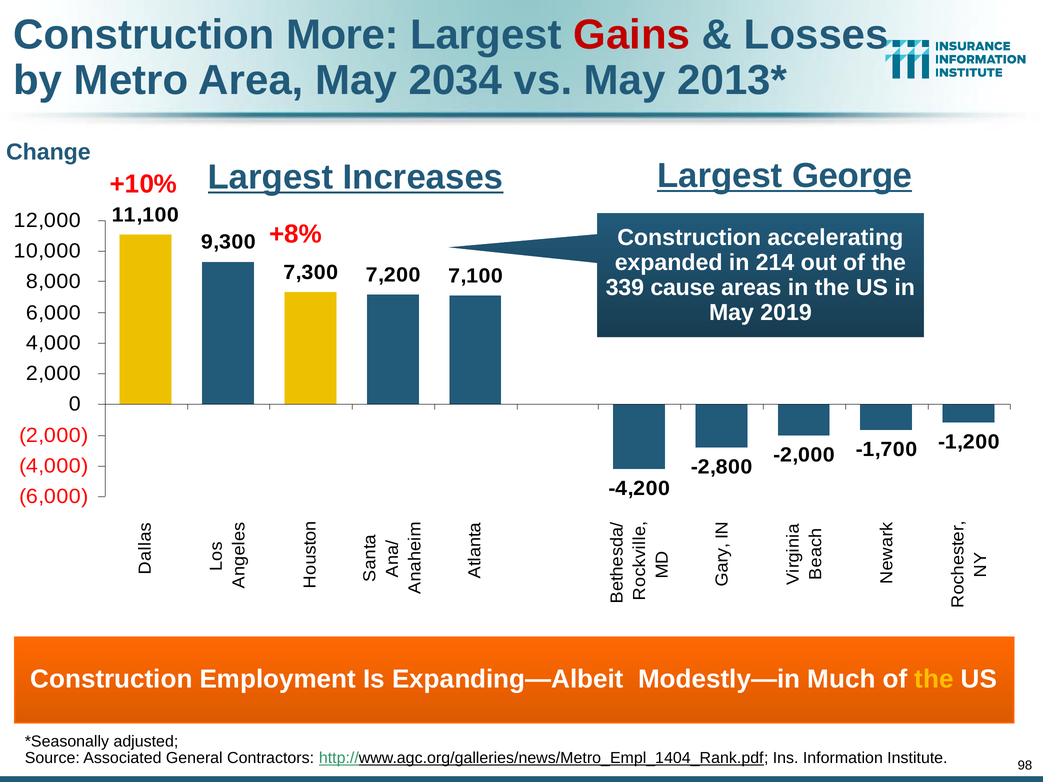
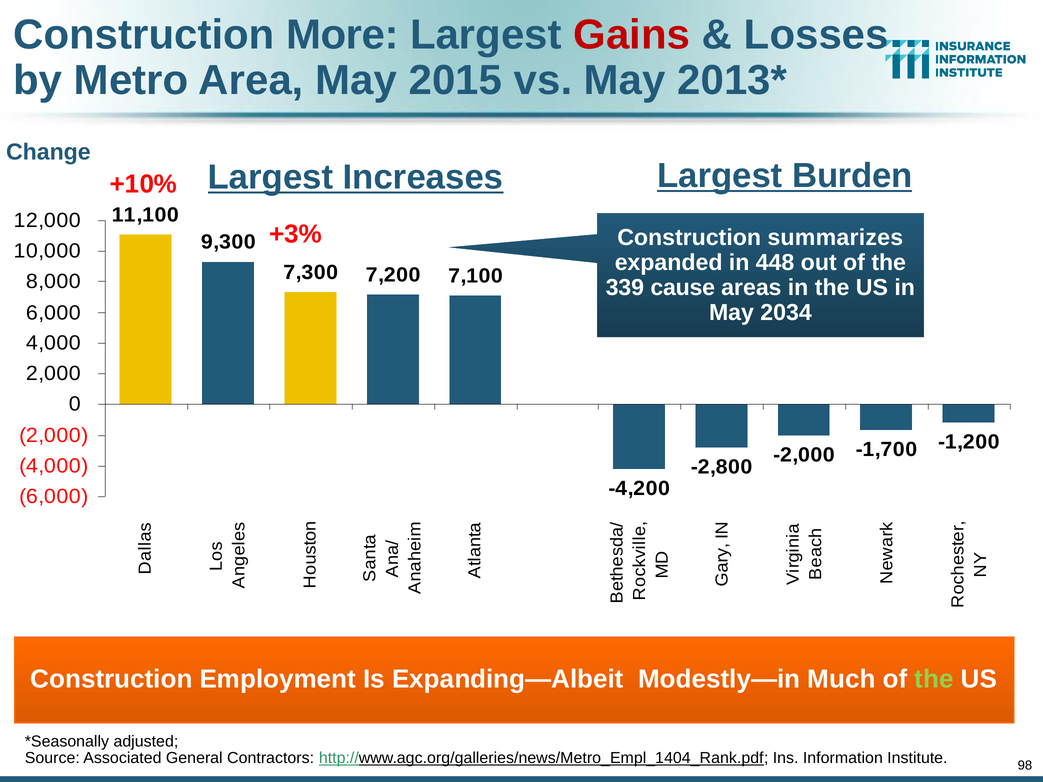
2034: 2034 -> 2015 (455, 80)
George: George -> Burden (852, 176)
+8%: +8% -> +3% (295, 234)
accelerating: accelerating -> summarizes (835, 238)
214: 214 -> 448 (775, 263)
2019: 2019 -> 2034 (786, 313)
the colour: yellow -> light green (934, 679)
